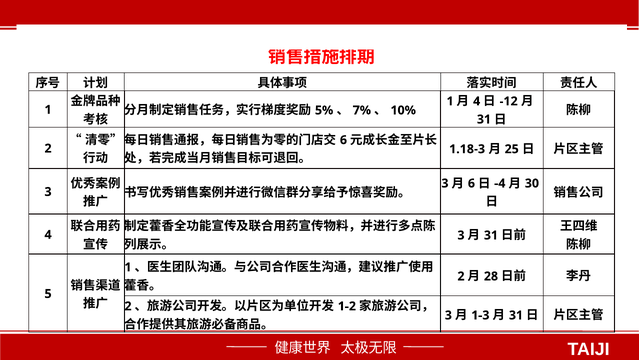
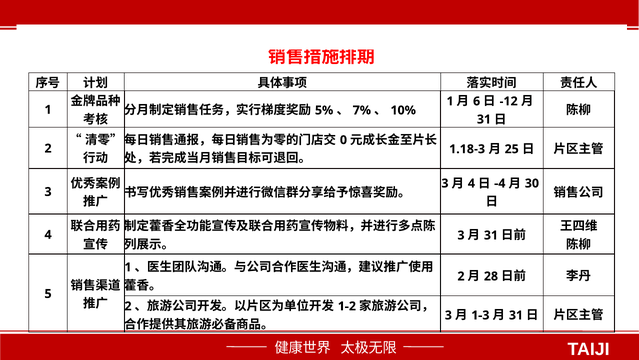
4: 4 -> 6 (477, 101)
6: 6 -> 0 (343, 140)
6: 6 -> 4 (471, 183)
